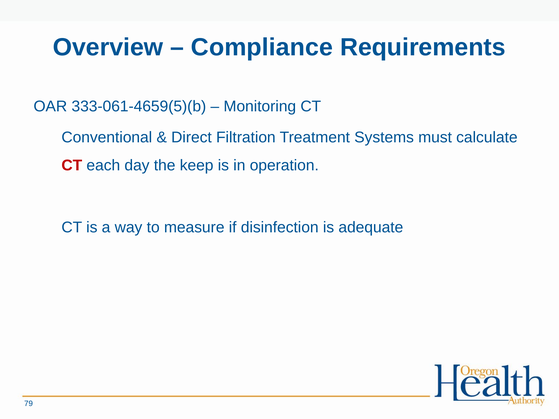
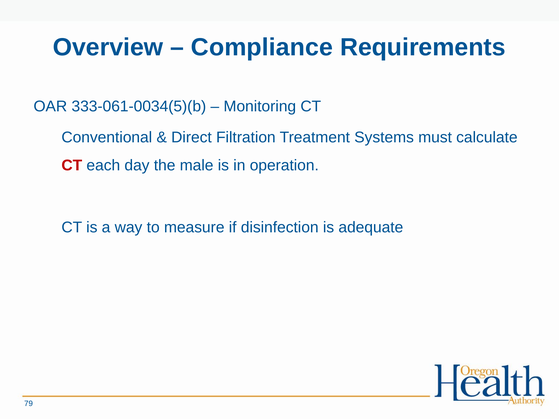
333-061-4659(5)(b: 333-061-4659(5)(b -> 333-061-0034(5)(b (139, 106)
keep: keep -> male (197, 165)
